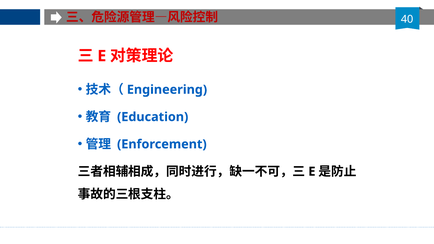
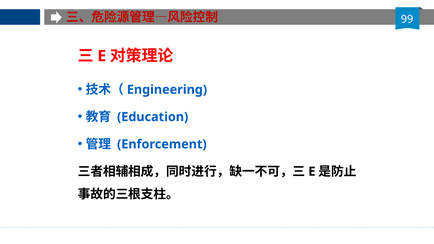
40: 40 -> 99 (407, 19)
